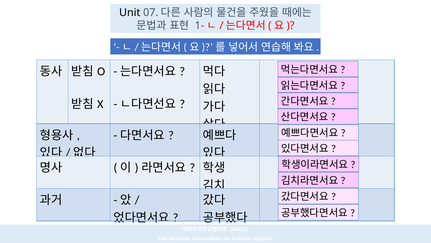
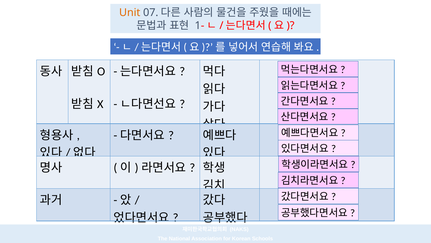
Unit colour: black -> orange (130, 13)
